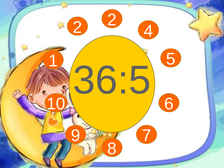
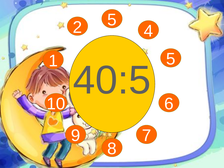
2 2: 2 -> 5 (112, 20)
36:5: 36:5 -> 40:5 (112, 80)
